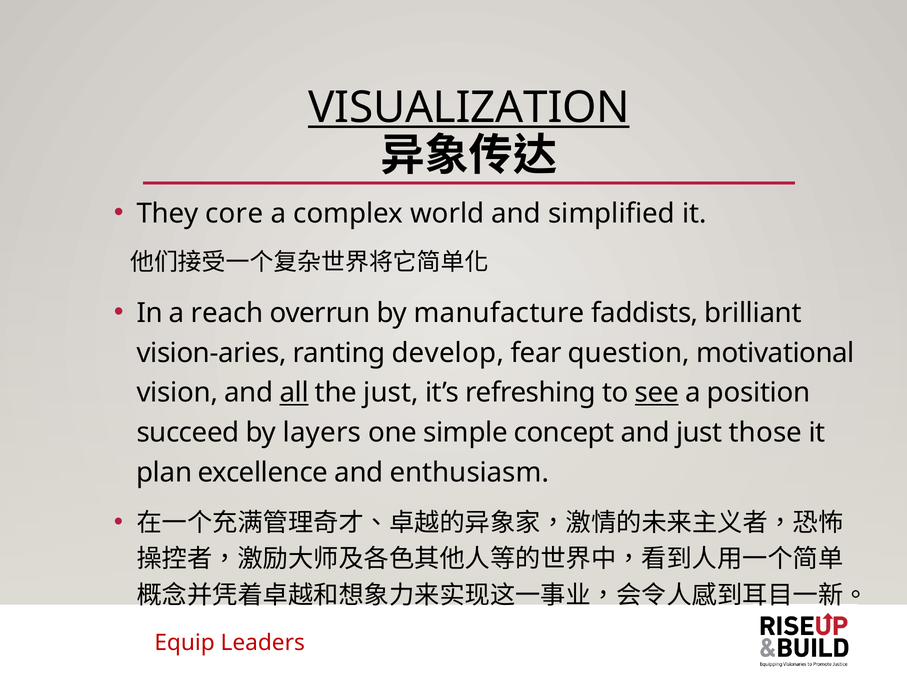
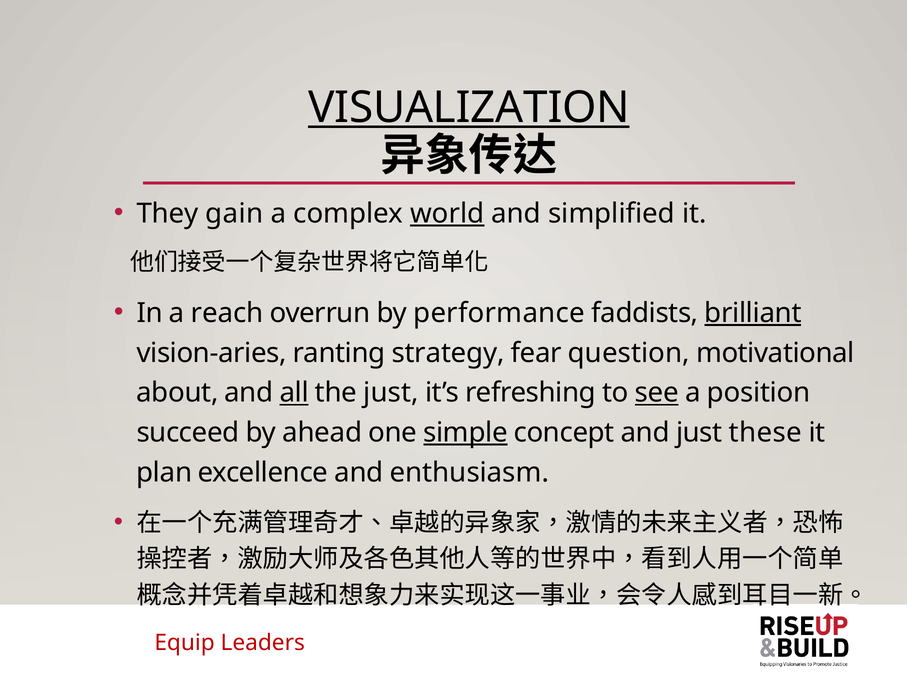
core: core -> gain (234, 214)
world underline: none -> present (447, 214)
manufacture: manufacture -> performance (499, 313)
brilliant underline: none -> present (753, 313)
develop: develop -> strategy (448, 353)
vision: vision -> about (177, 393)
layers: layers -> ahead (322, 433)
simple underline: none -> present (465, 433)
those: those -> these (765, 433)
